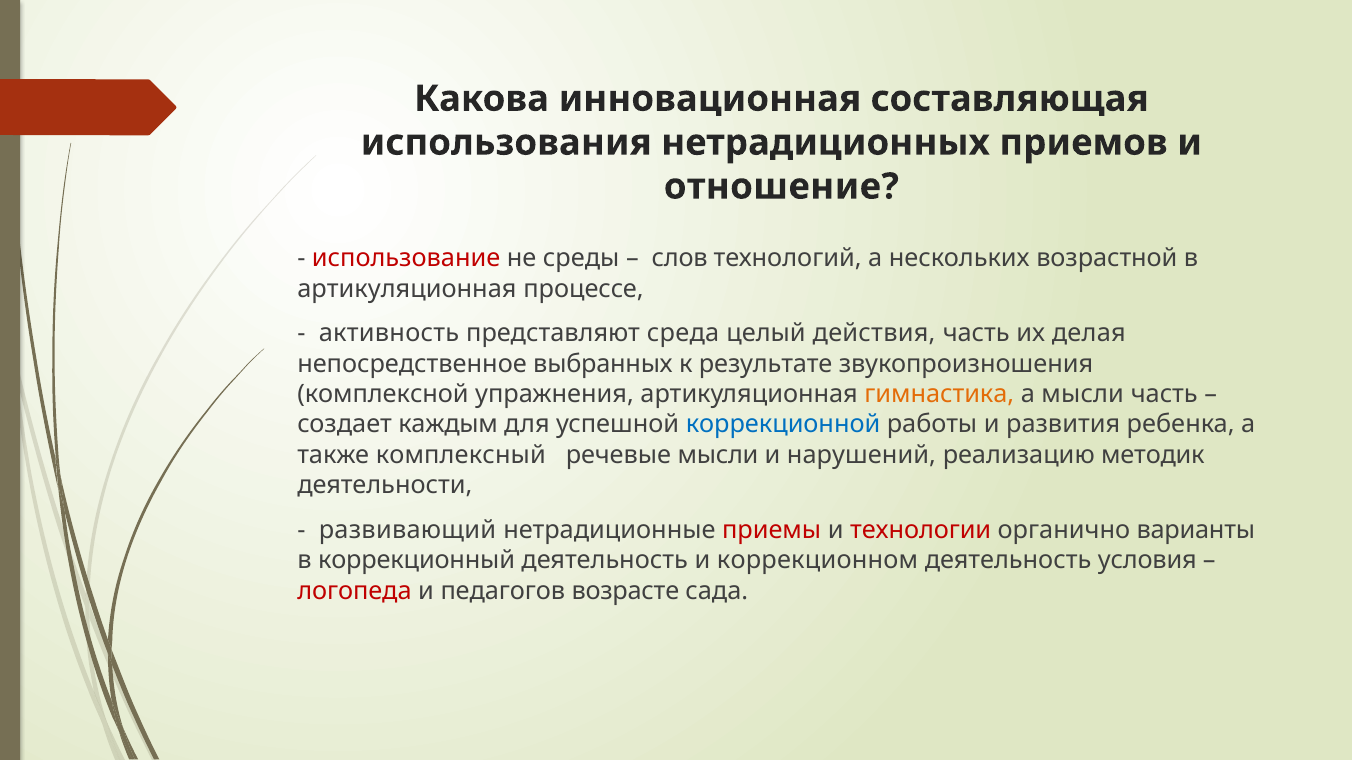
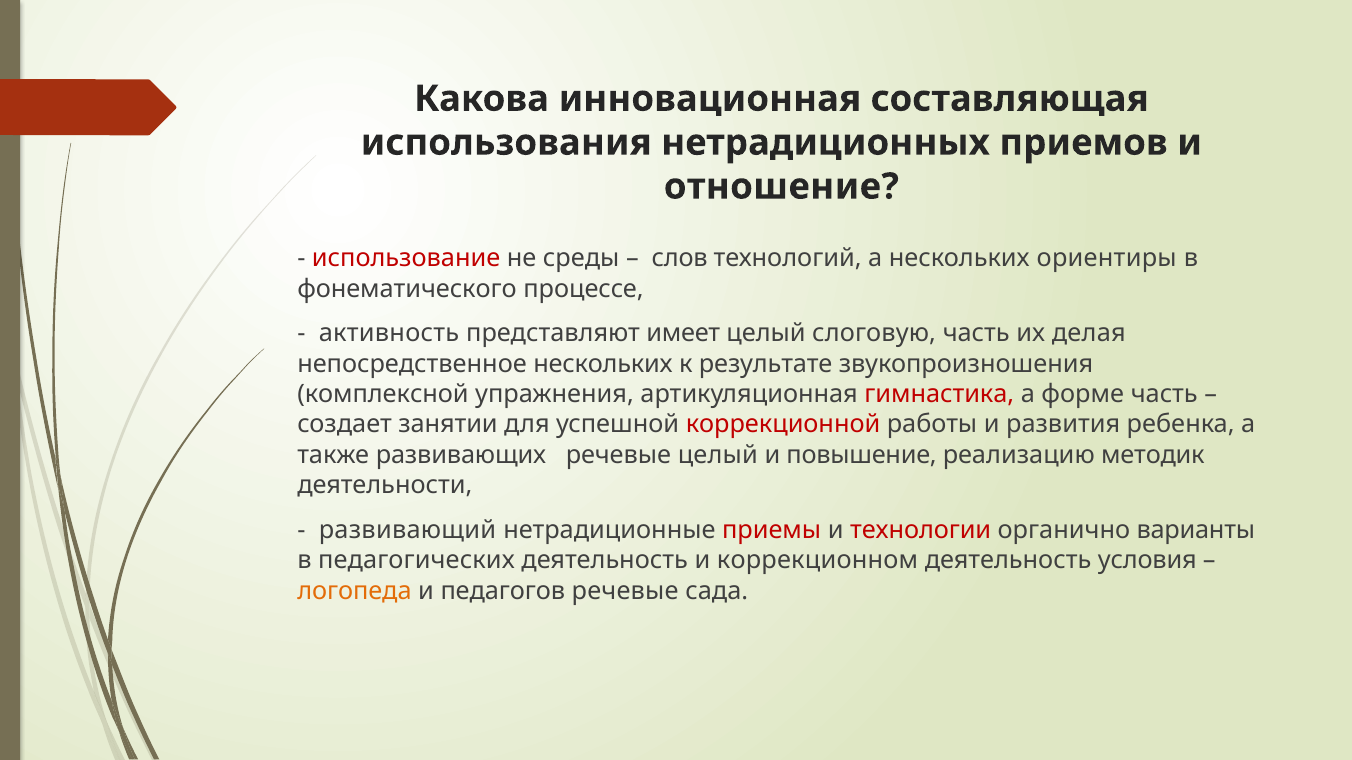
возрастной: возрастной -> ориентиры (1107, 259)
артикуляционная: артикуляционная -> фонематического (407, 289)
среда: среда -> имеет (683, 334)
действия: действия -> слоговую (874, 334)
непосредственное выбранных: выбранных -> нескольких (603, 364)
гимнастика colour: orange -> red (939, 394)
а мысли: мысли -> форме (1083, 394)
каждым: каждым -> занятии (448, 425)
коррекционной colour: blue -> red (783, 425)
комплексный: комплексный -> развивающих (461, 455)
речевые мысли: мысли -> целый (718, 455)
нарушений: нарушений -> повышение (862, 455)
коррекционный: коррекционный -> педагогических (416, 561)
логопеда colour: red -> orange (354, 591)
педагогов возрасте: возрасте -> речевые (625, 591)
